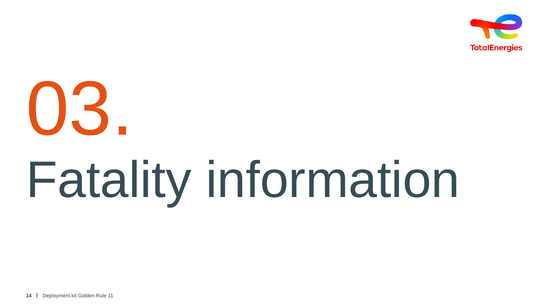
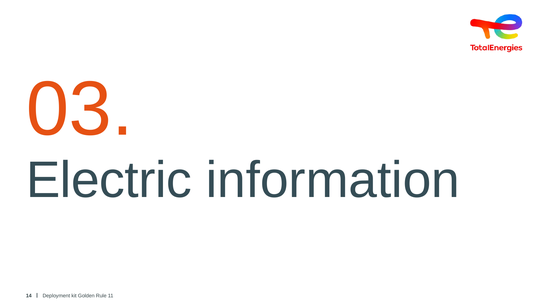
Fatality: Fatality -> Electric (109, 180)
